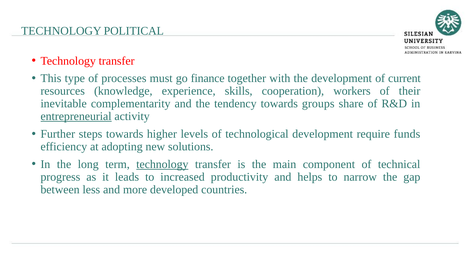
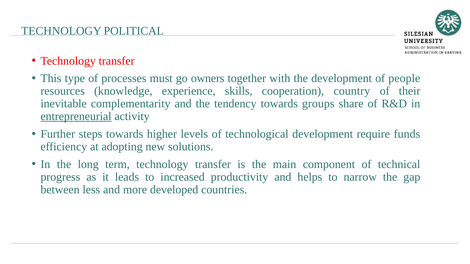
finance: finance -> owners (208, 79)
current: current -> people (404, 79)
workers: workers -> country (352, 91)
technology underline: present -> none (162, 164)
